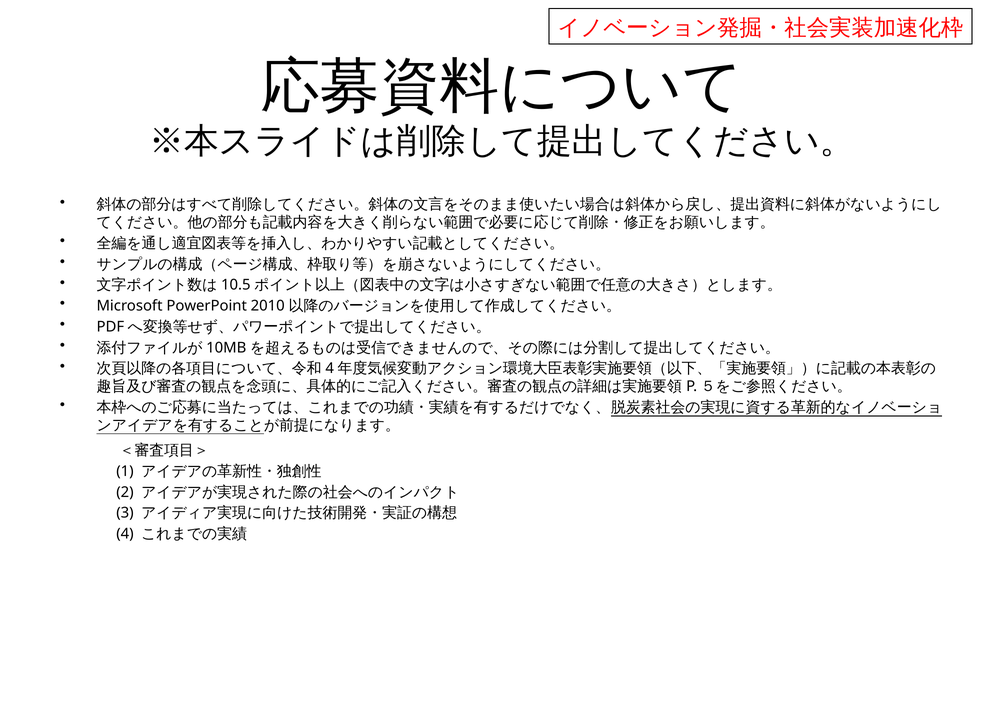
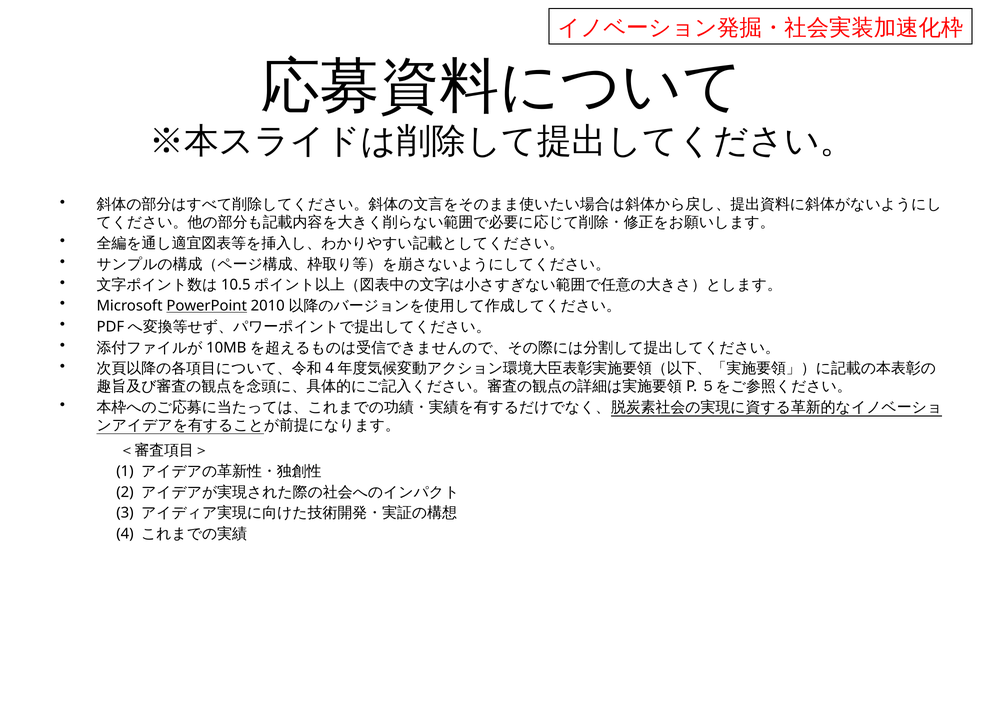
PowerPoint underline: none -> present (207, 306)
